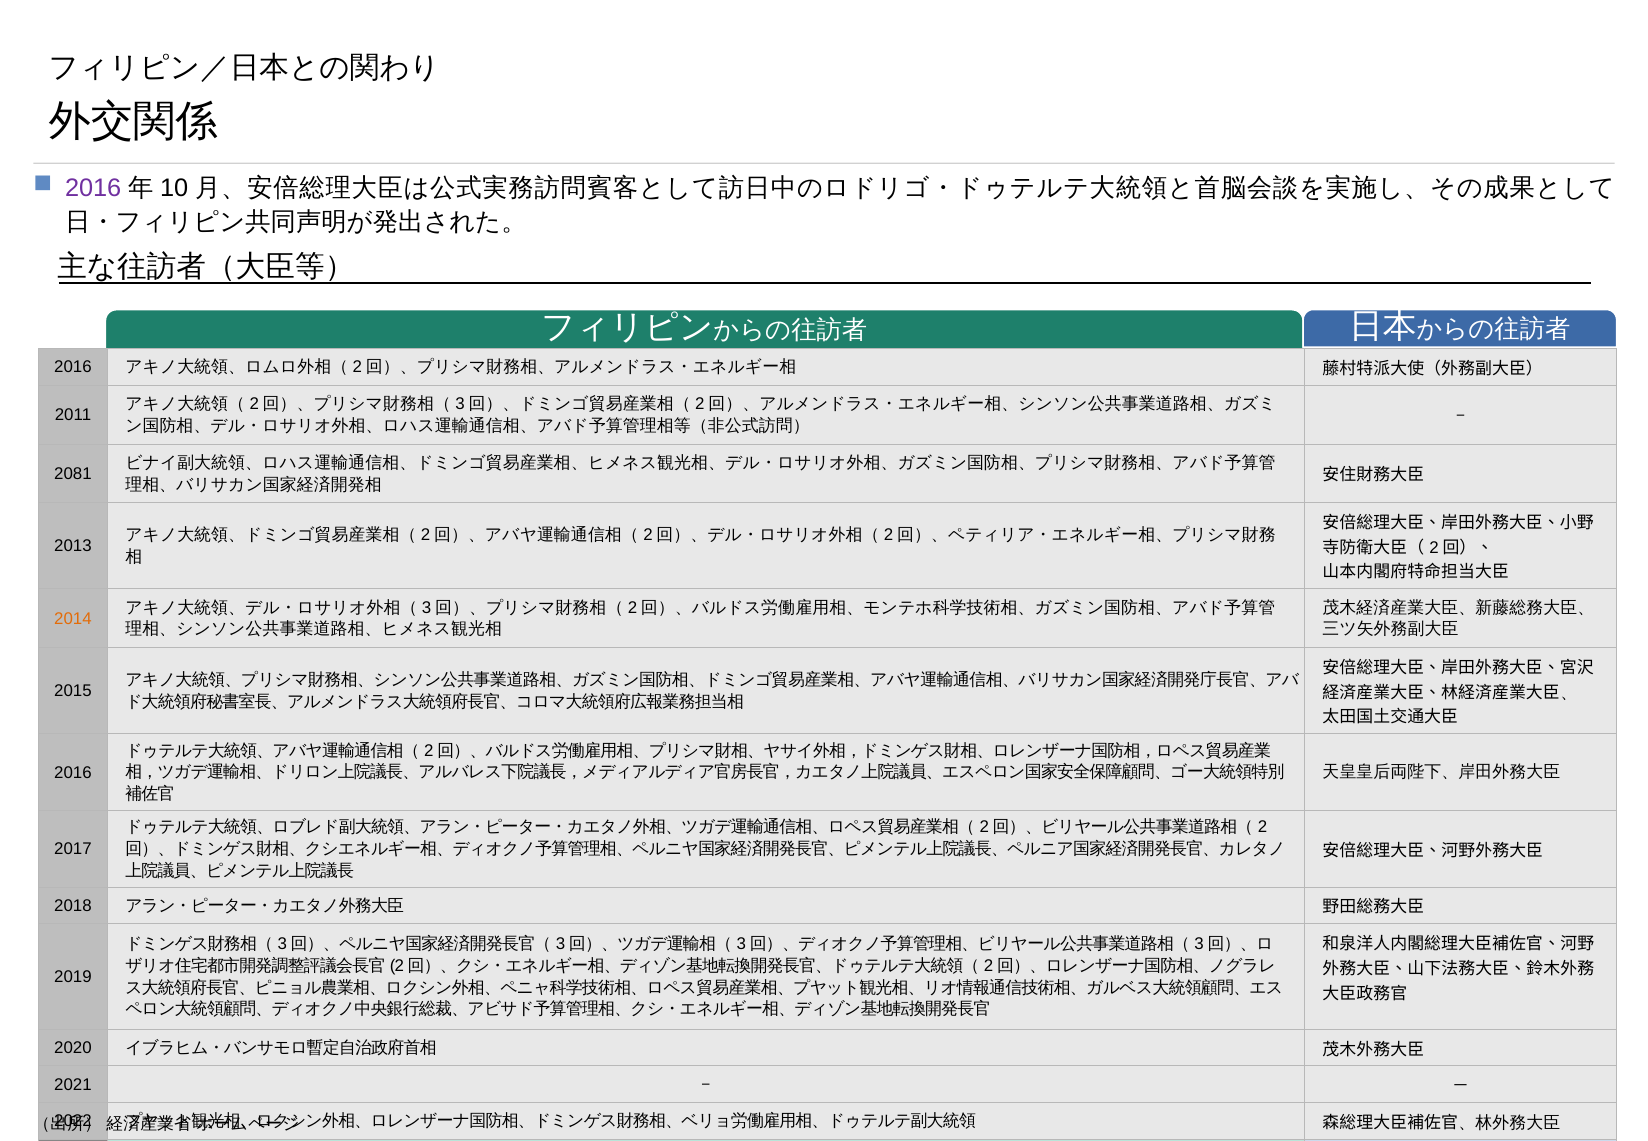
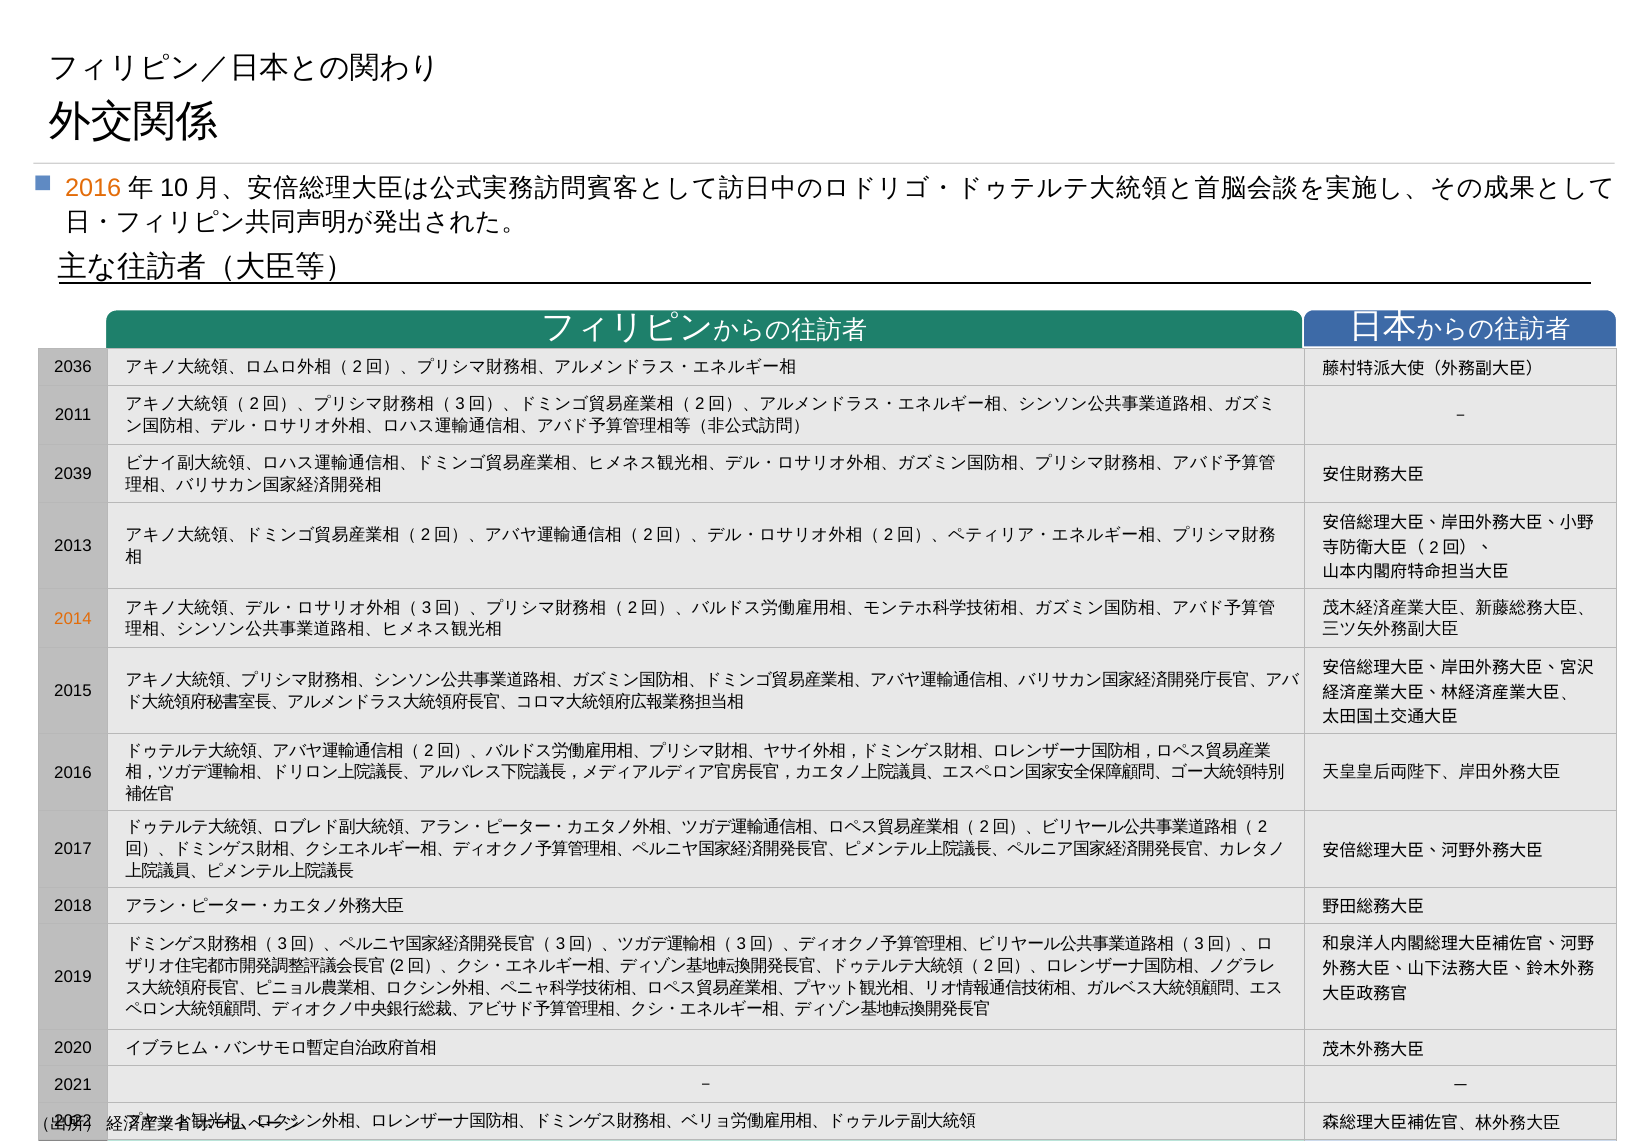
2016 colour: purple -> orange (93, 188)
2016: 2016 -> 2036 (73, 367)
2081: 2081 -> 2039 (73, 474)
